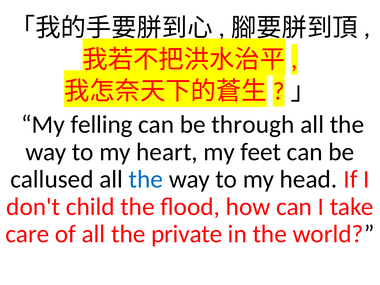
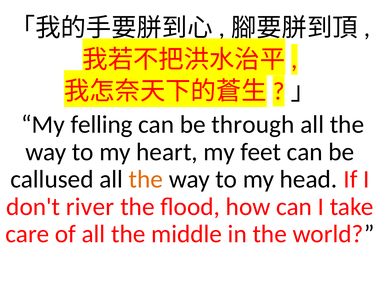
the colour: blue -> orange (146, 179)
child: child -> river (90, 207)
private: private -> middle (187, 234)
